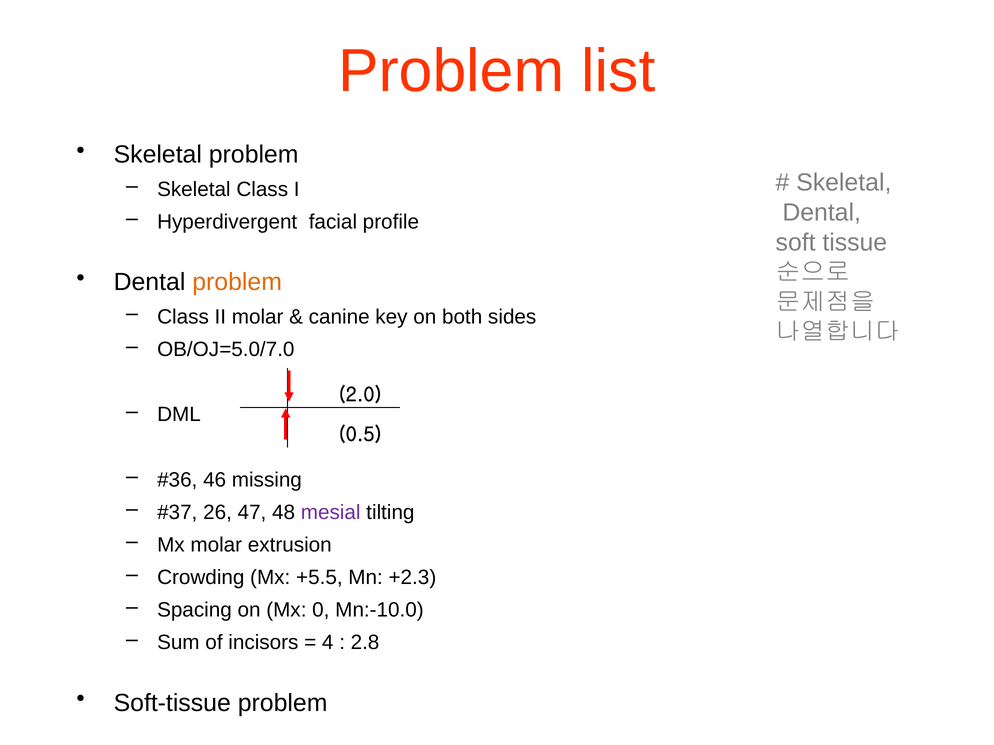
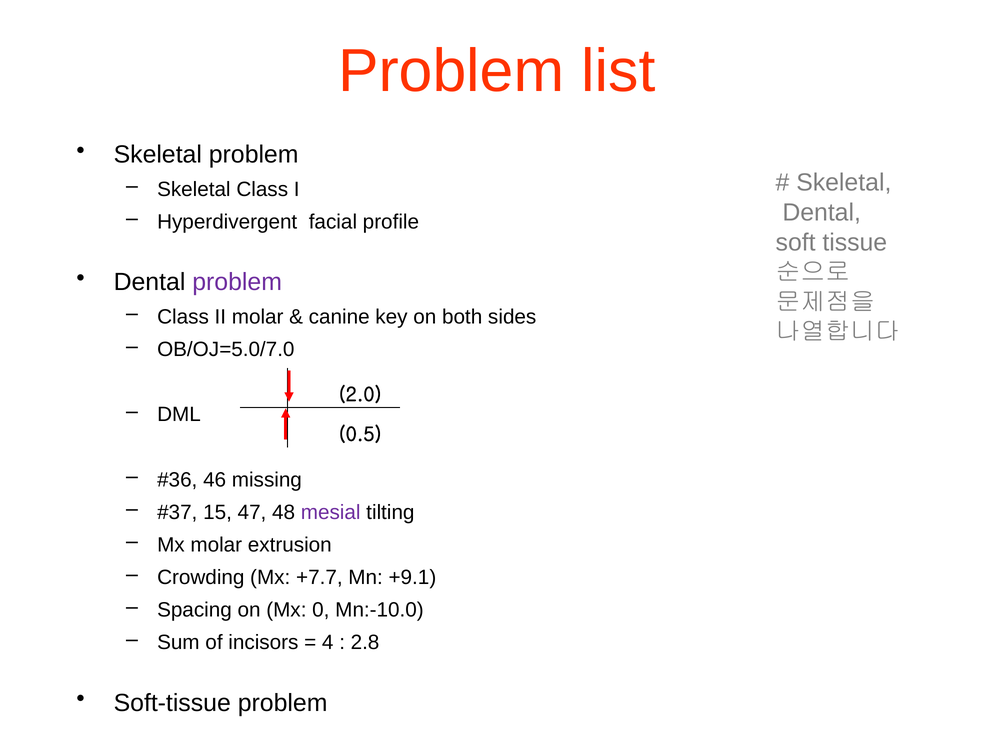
problem colour: orange -> purple (237, 282)
26: 26 -> 15 (218, 513)
+5.5: +5.5 -> +7.7 (319, 578)
+2.3: +2.3 -> +9.1 (412, 578)
